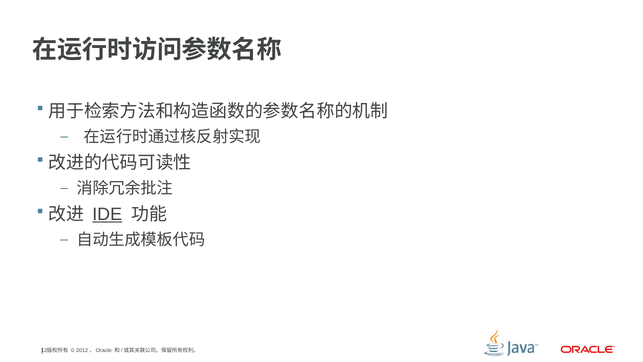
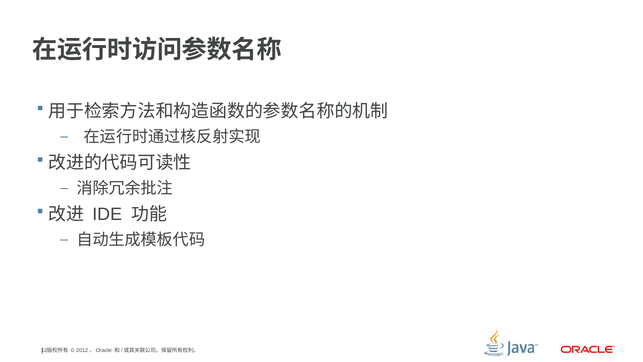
IDE underline: present -> none (107, 214)
